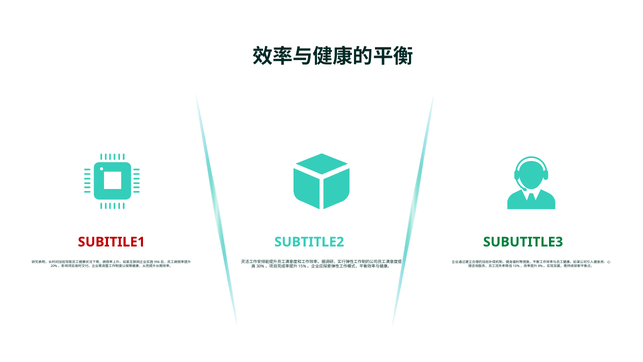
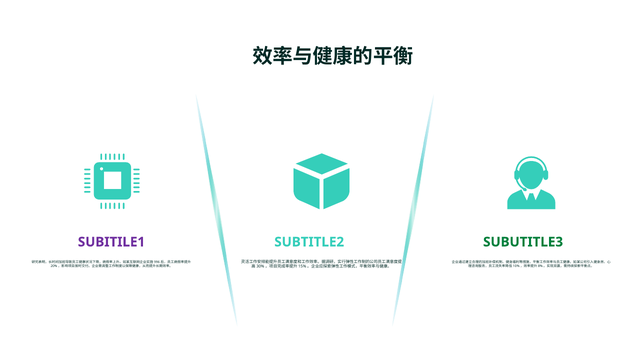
SUBITILE1 colour: red -> purple (111, 242)
